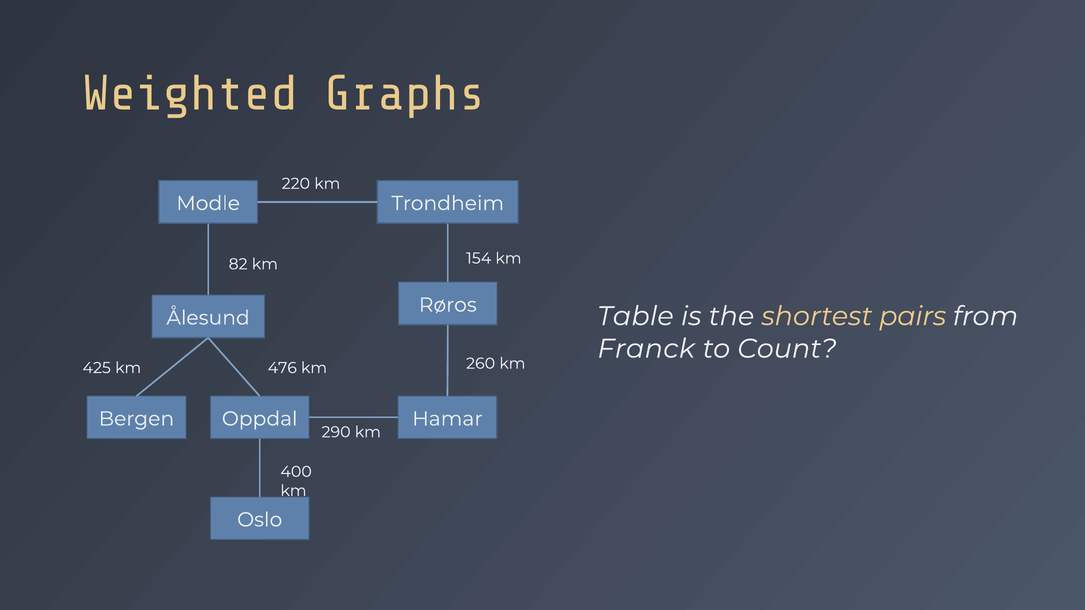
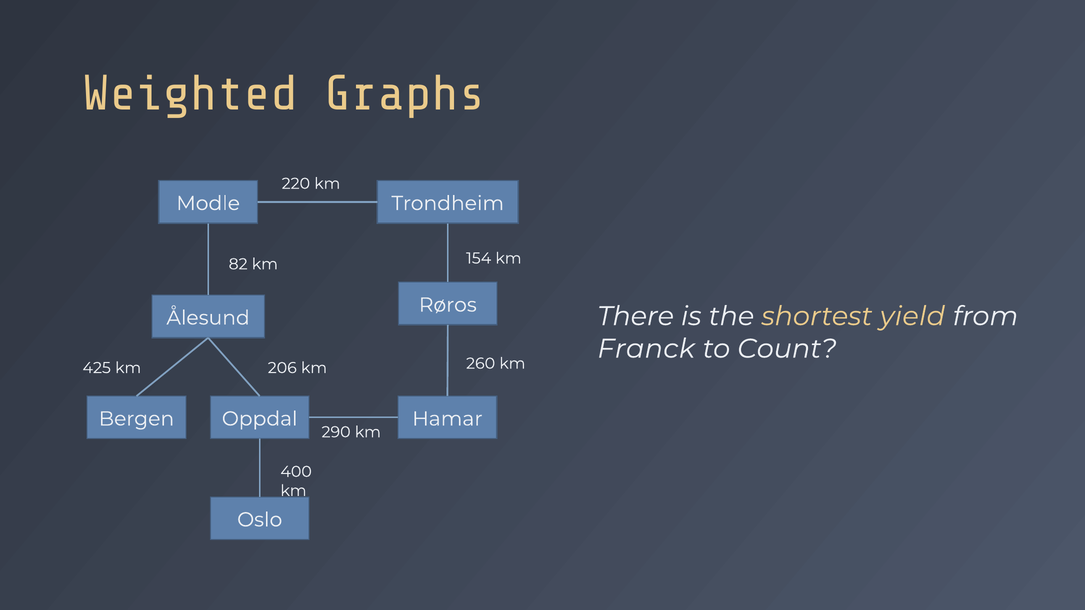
Table: Table -> There (636, 316)
pairs: pairs -> yield (912, 316)
476: 476 -> 206 (282, 368)
